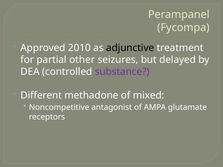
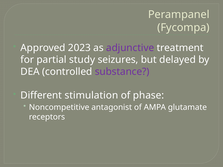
2010: 2010 -> 2023 (79, 48)
adjunctive colour: black -> purple (130, 48)
other: other -> study (82, 60)
methadone: methadone -> stimulation (91, 96)
mixed: mixed -> phase (149, 96)
